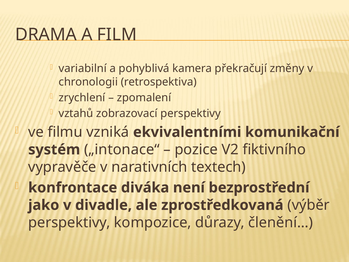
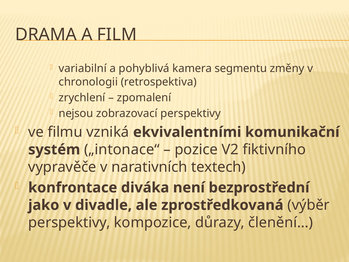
překračují: překračují -> segmentu (241, 68)
vztahů: vztahů -> nejsou (76, 113)
